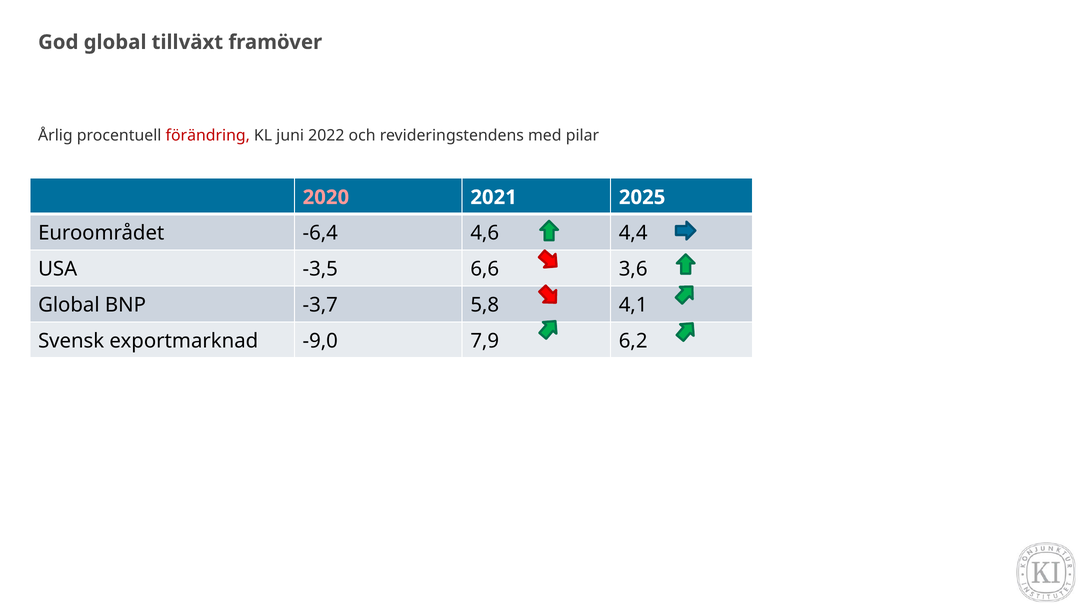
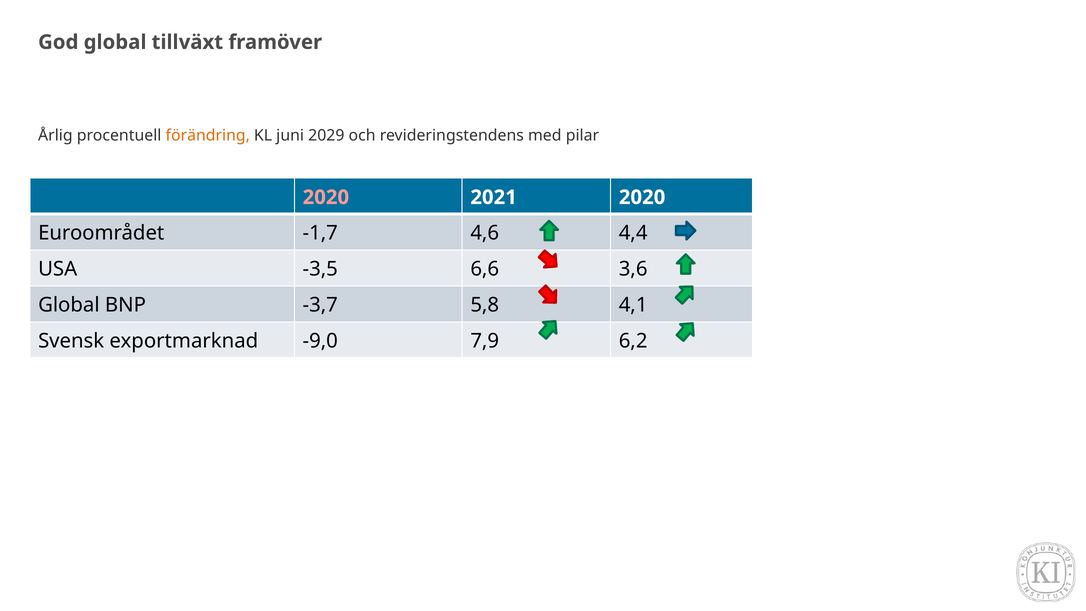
förändring colour: red -> orange (208, 136)
2022: 2022 -> 2029 (326, 136)
2021 2025: 2025 -> 2020 (642, 197)
-6,4: -6,4 -> -1,7 (320, 233)
